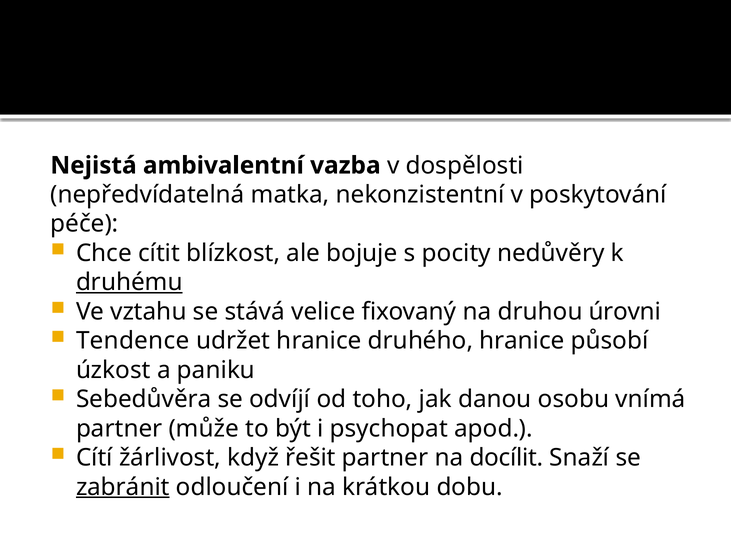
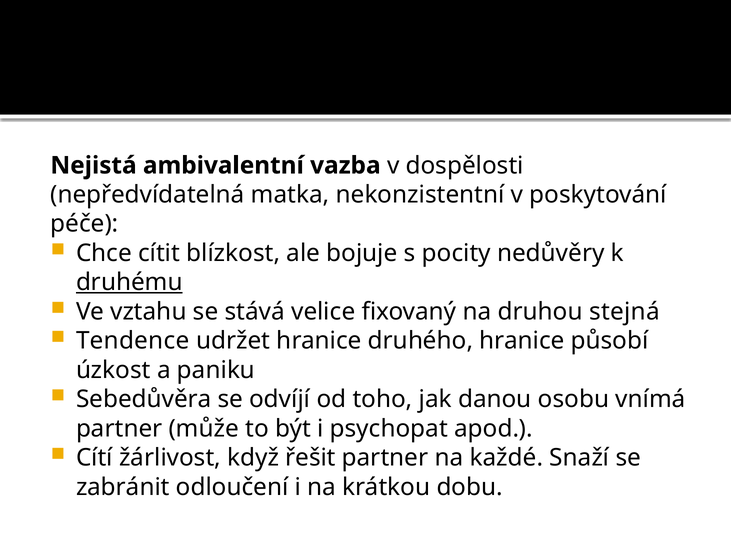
úrovni: úrovni -> stejná (625, 312)
docílit: docílit -> každé (506, 458)
zabránit underline: present -> none (123, 487)
